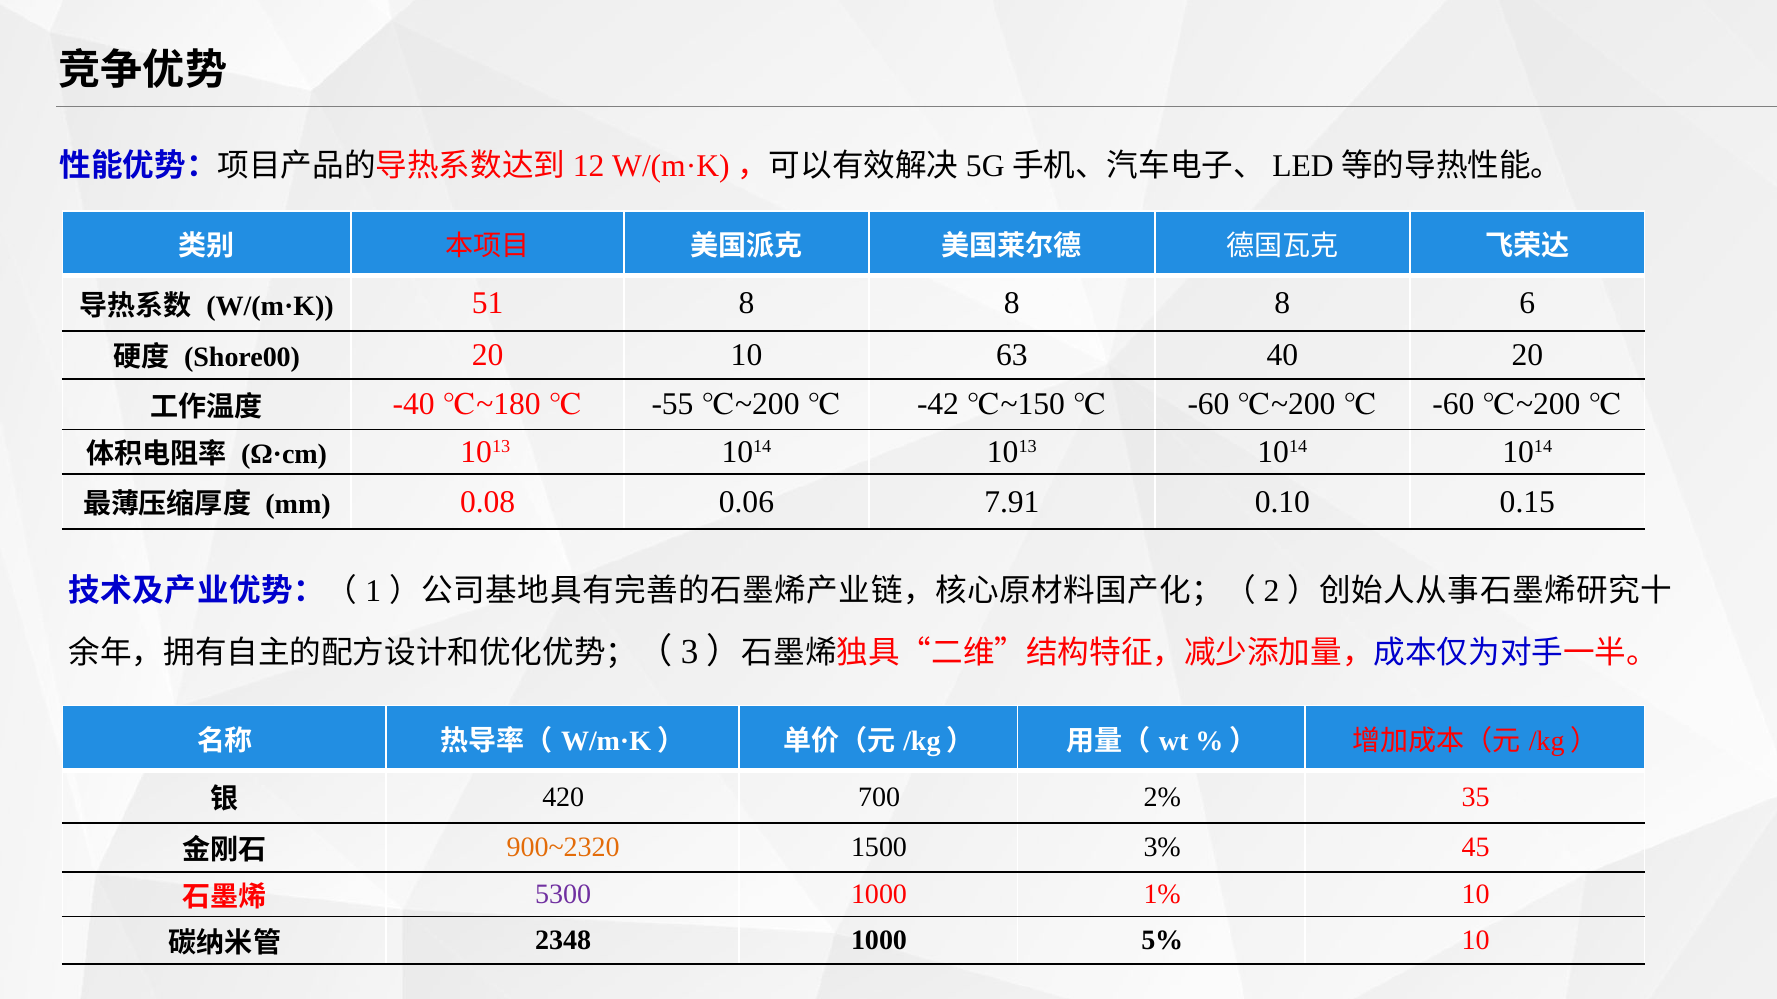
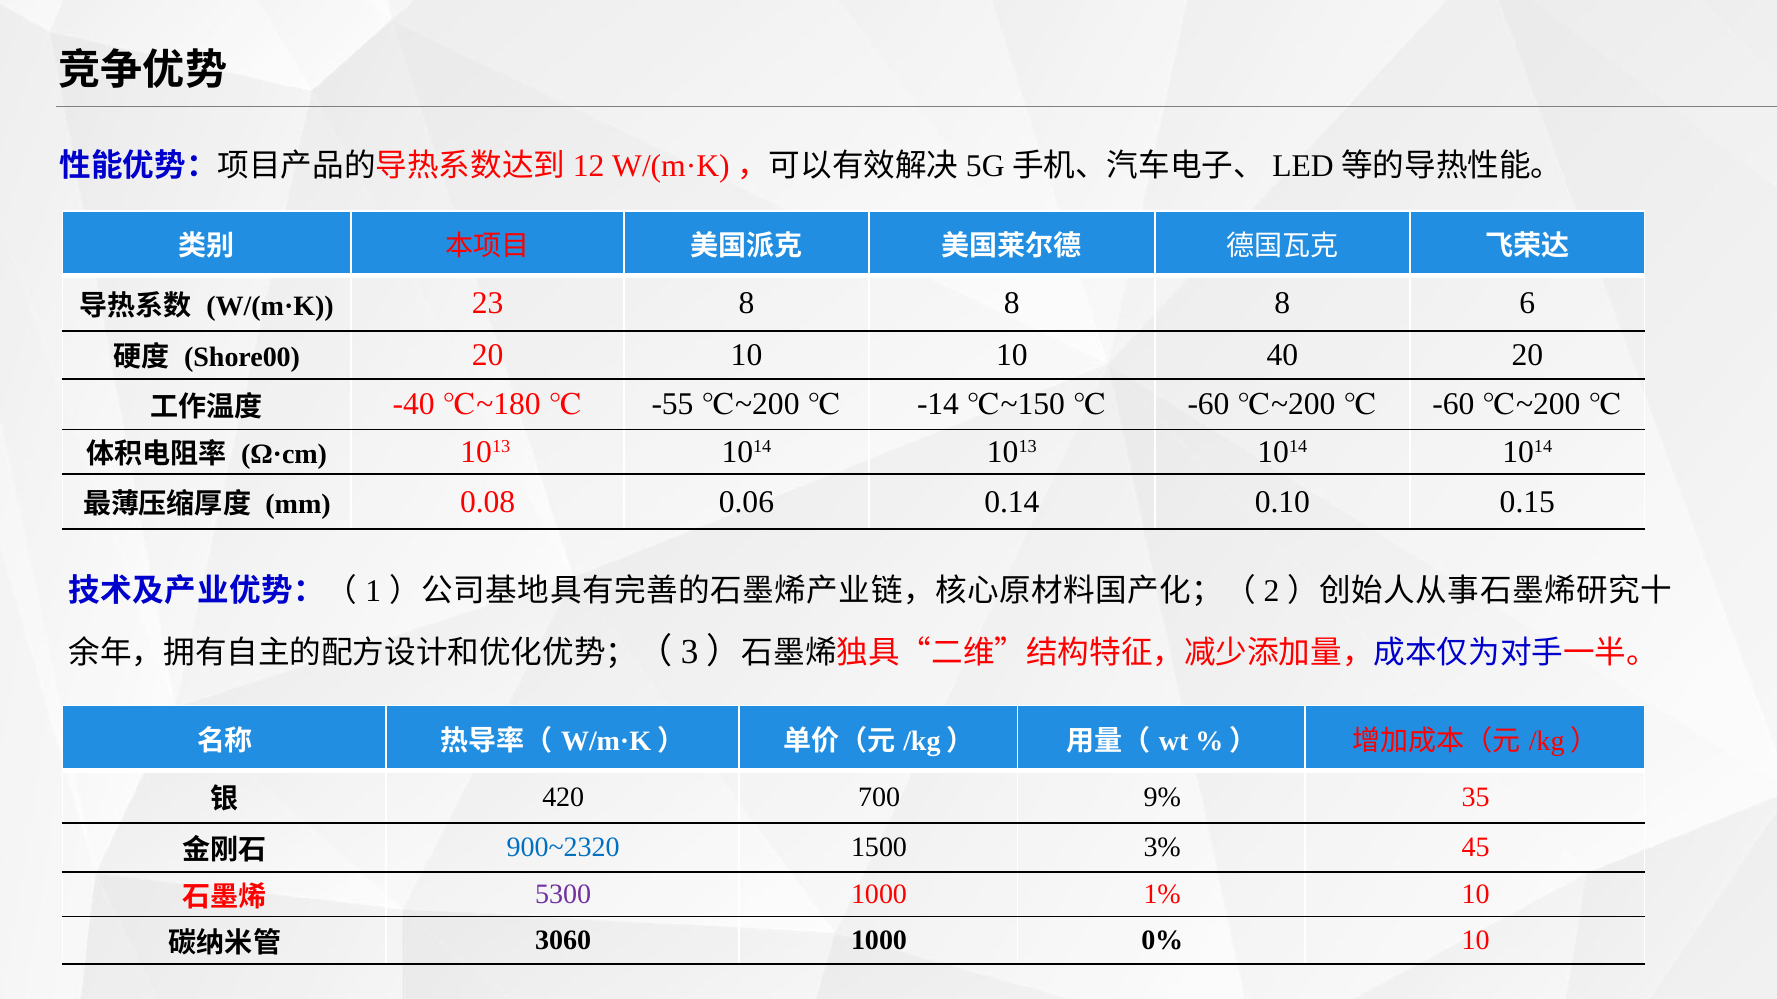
51: 51 -> 23 (488, 304)
10 63: 63 -> 10 (1012, 355)
-42: -42 -> -14 (938, 405)
7.91: 7.91 -> 0.14 (1012, 502)
2%: 2% -> 9% (1162, 797)
900~2320 colour: orange -> blue (563, 848)
2348: 2348 -> 3060 (563, 941)
5%: 5% -> 0% (1162, 941)
